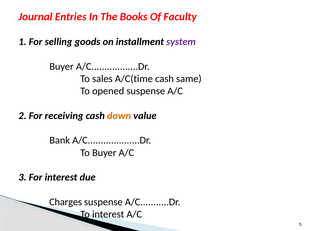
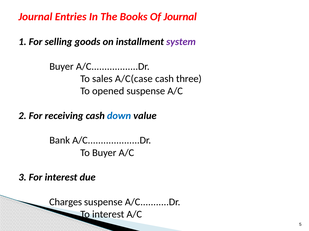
Of Faculty: Faculty -> Journal (180, 17)
A/C(time: A/C(time -> A/C(case (134, 79)
same: same -> three (189, 79)
down colour: orange -> blue (119, 116)
